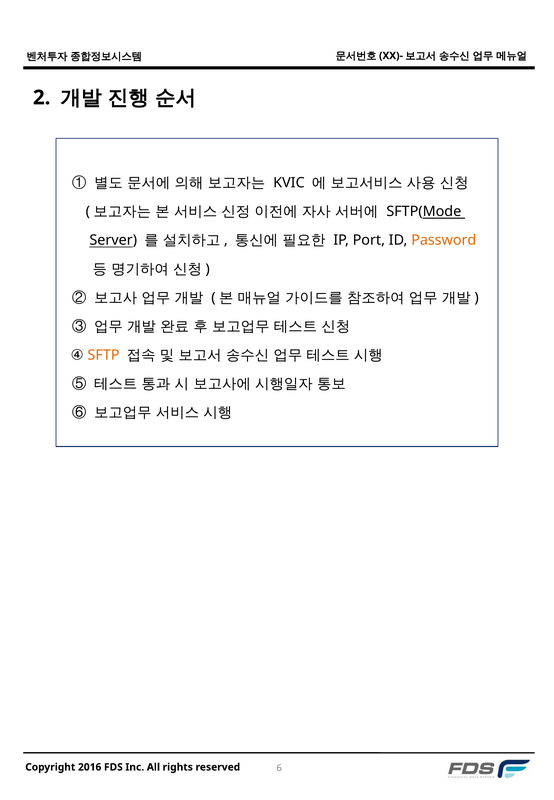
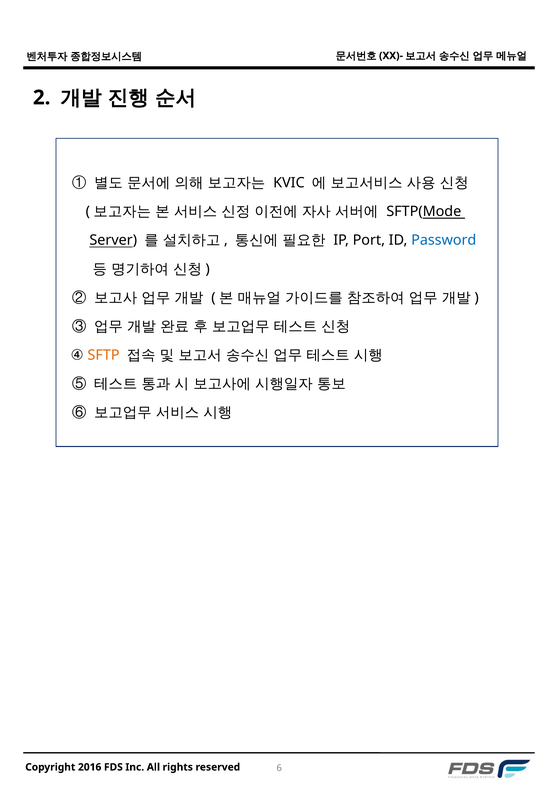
Password colour: orange -> blue (444, 240)
